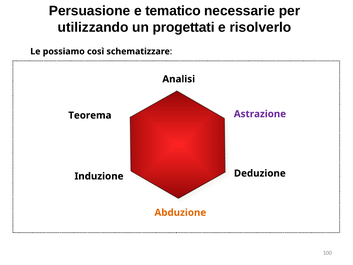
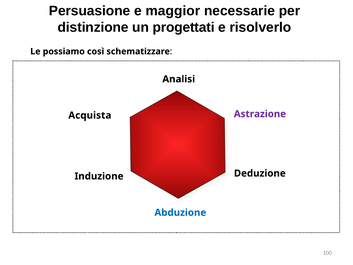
tematico: tematico -> maggior (173, 11)
utilizzando: utilizzando -> distinzione (93, 27)
Teorema: Teorema -> Acquista (90, 115)
Abduzione colour: orange -> blue (180, 212)
